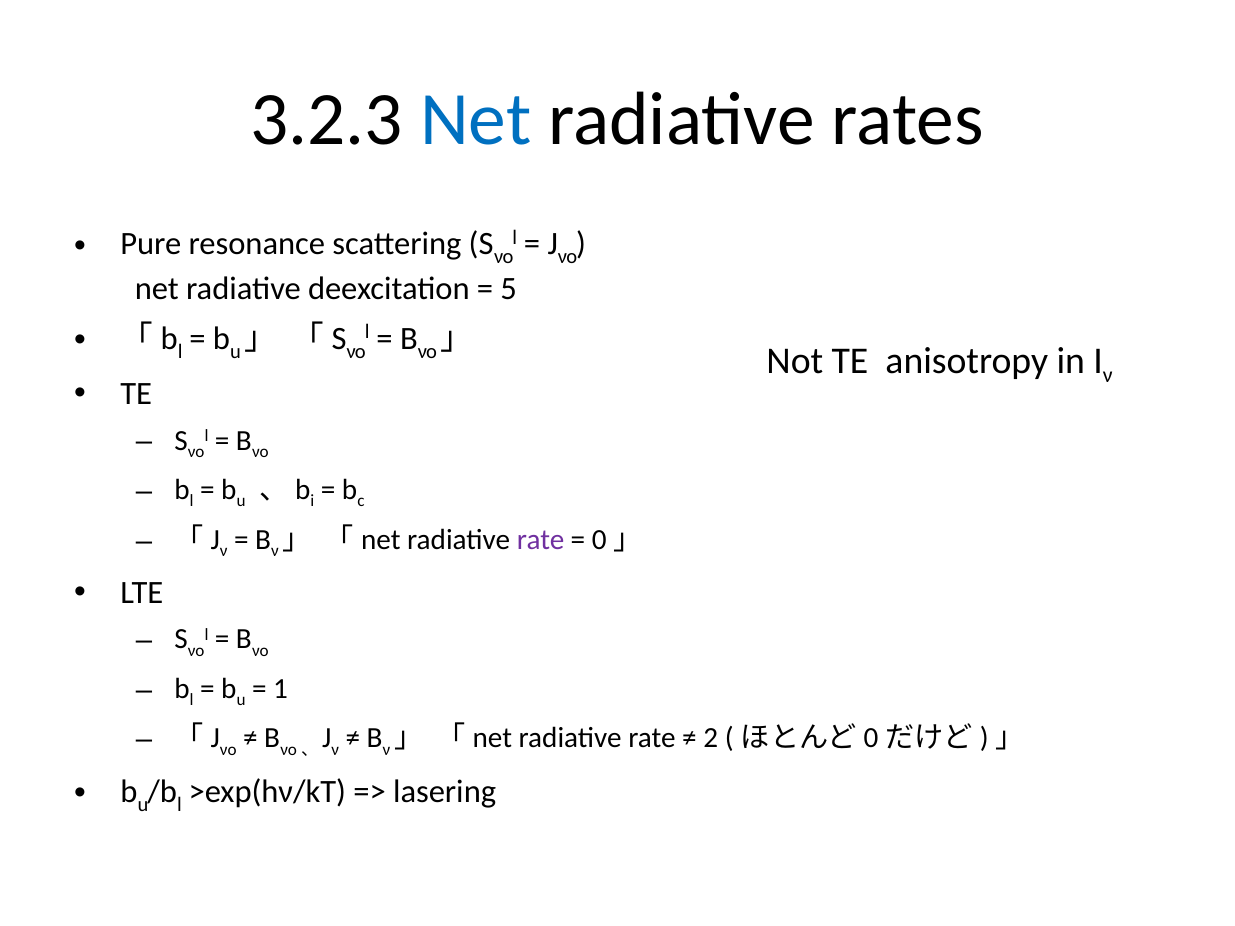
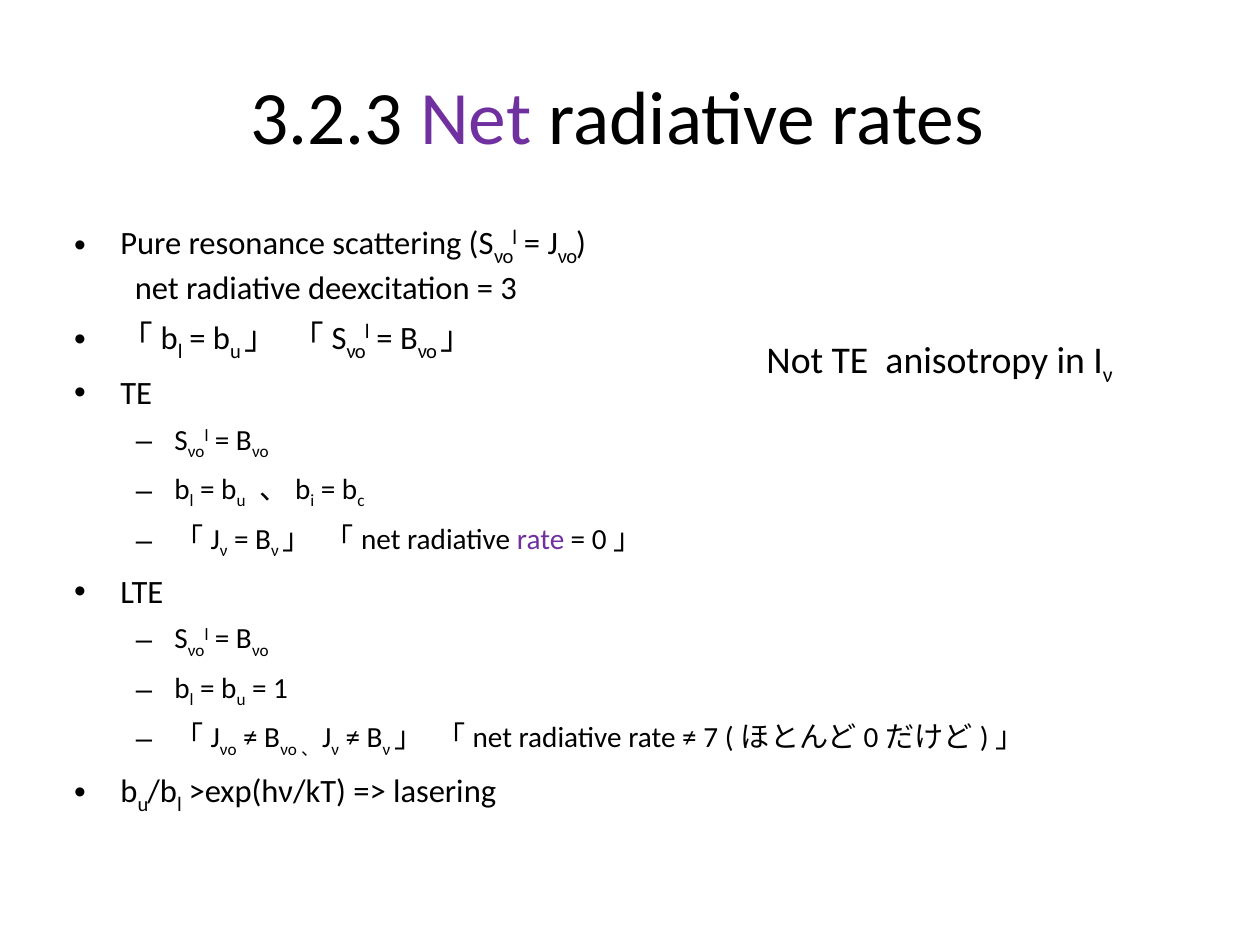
Net colour: blue -> purple (476, 120)
5: 5 -> 3 (509, 289)
2: 2 -> 7 (711, 739)
